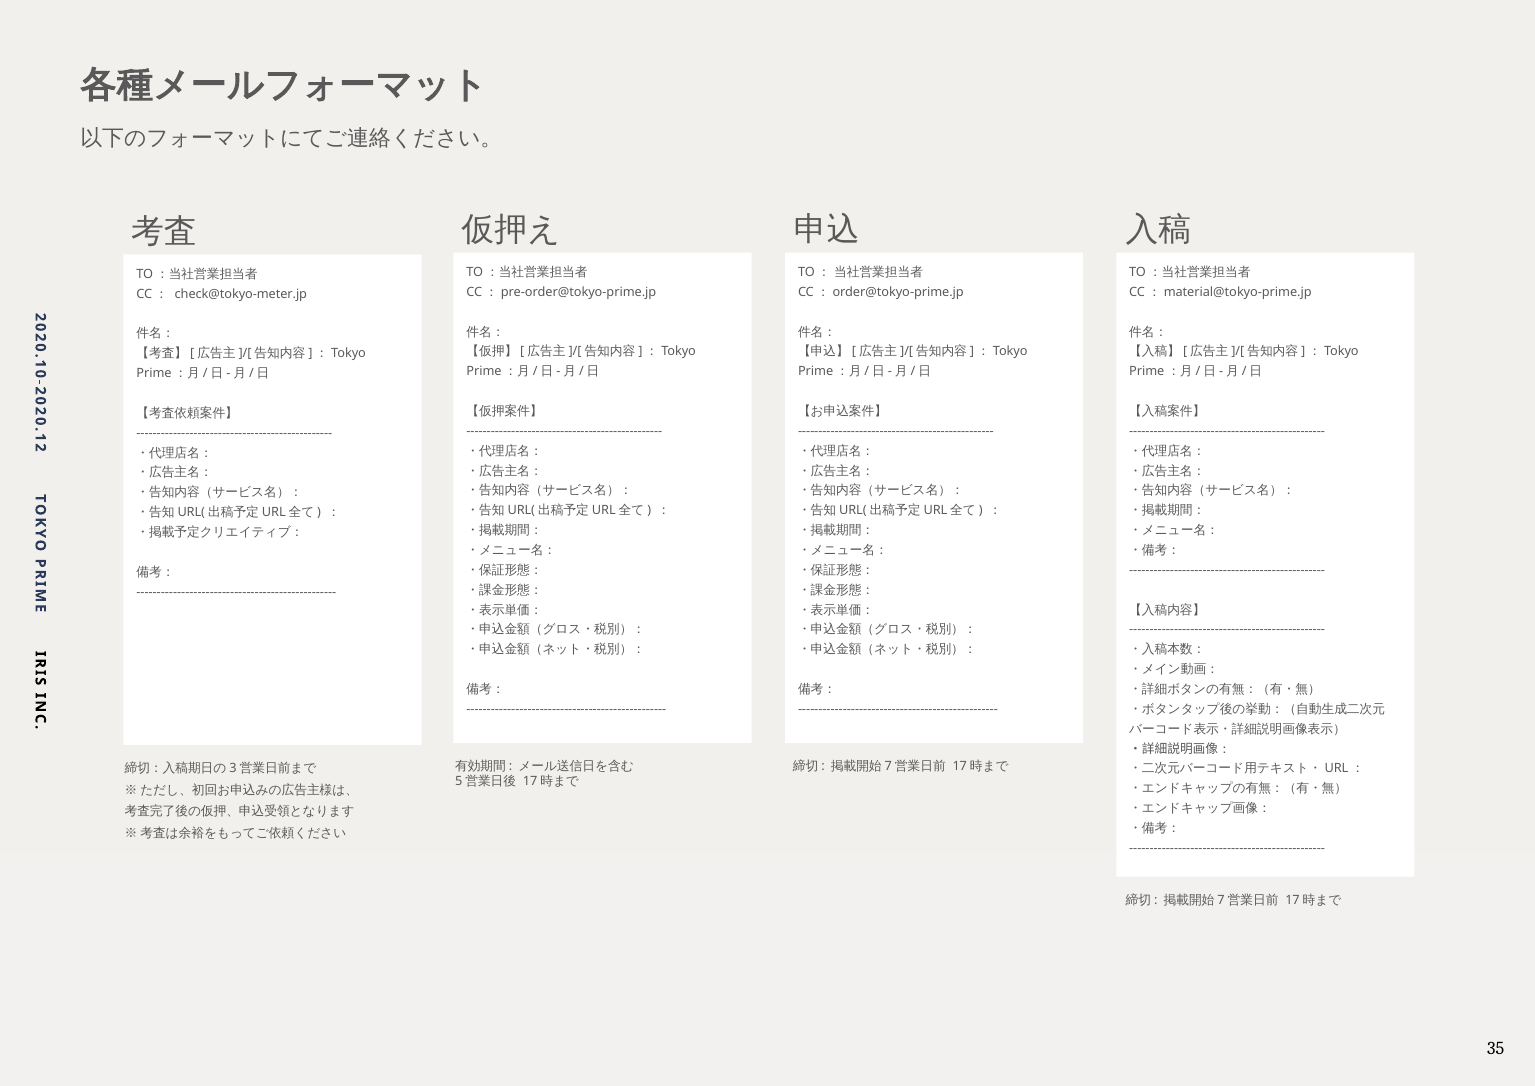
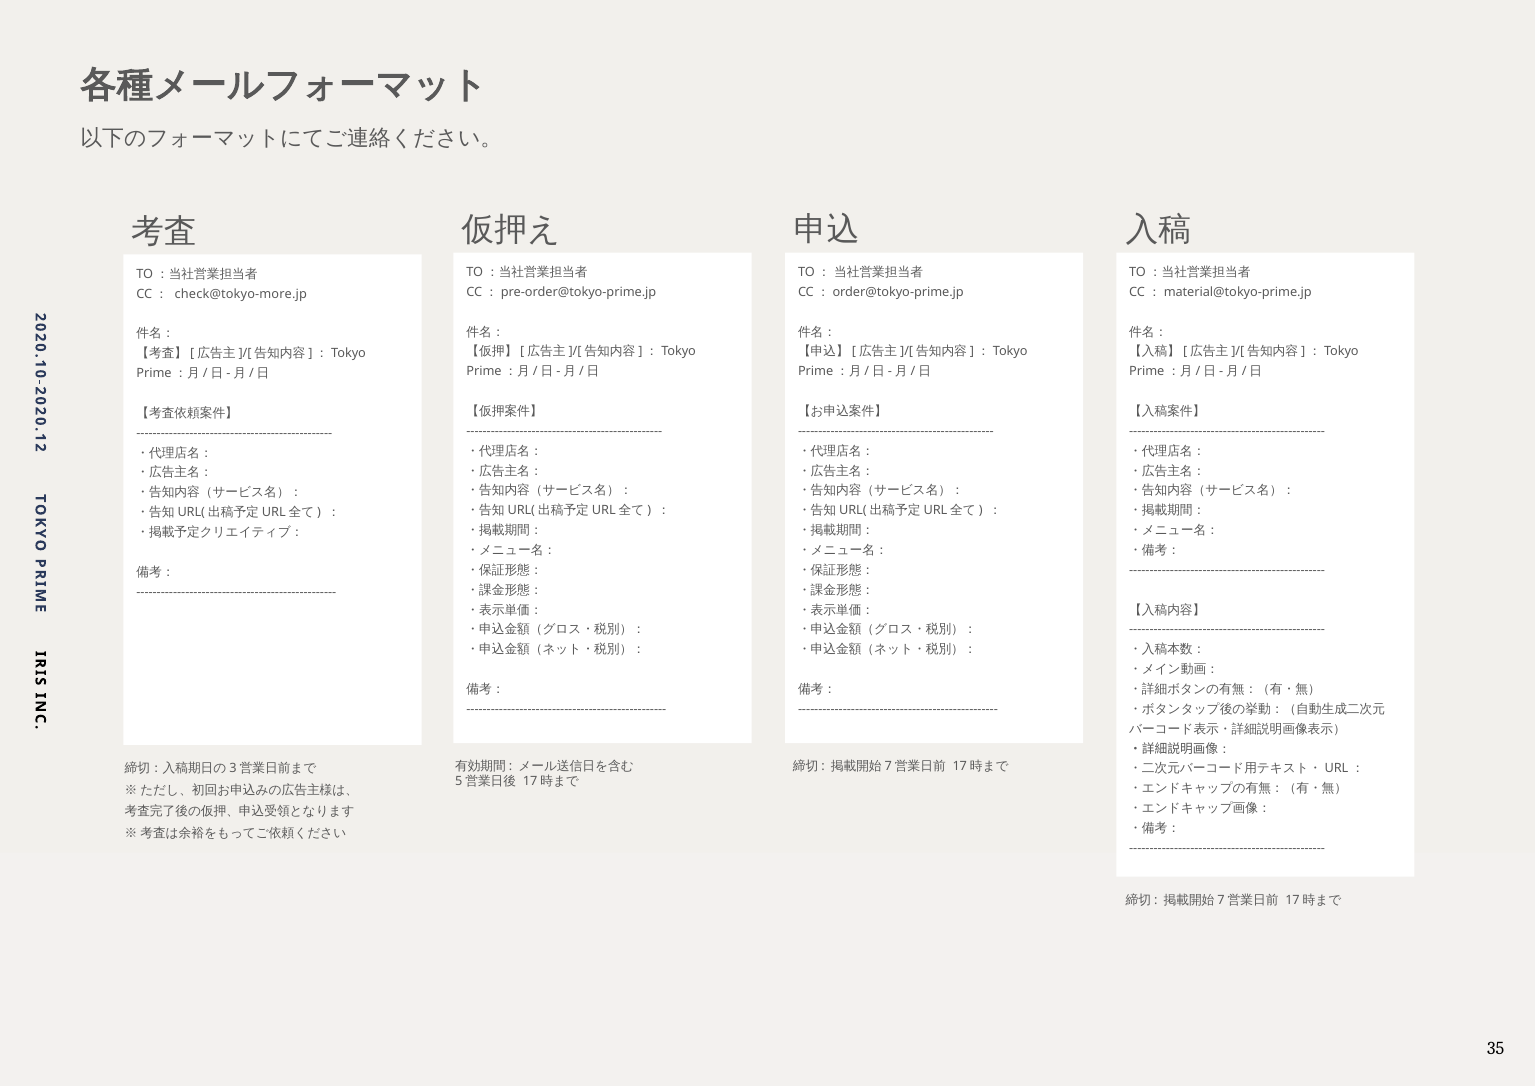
check@tokyo-meter.jp: check@tokyo-meter.jp -> check@tokyo-more.jp (241, 294)
